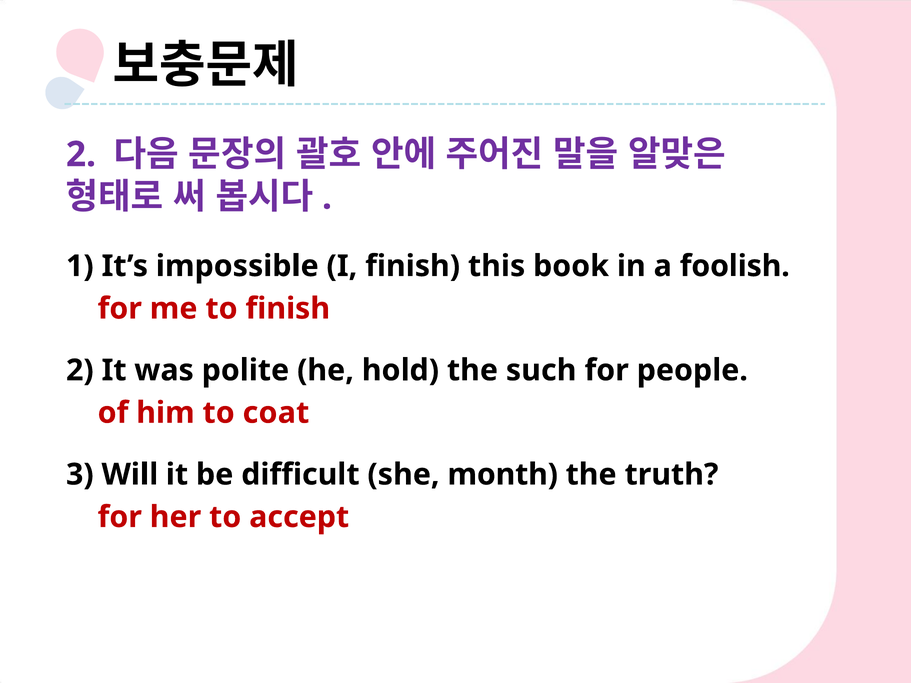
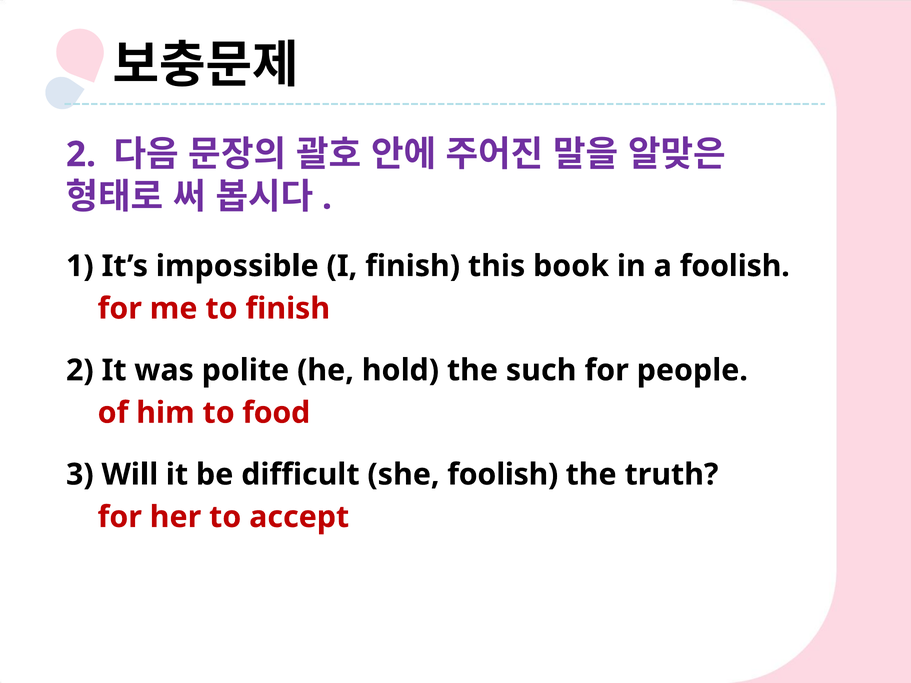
coat: coat -> food (276, 413)
she month: month -> foolish (503, 475)
